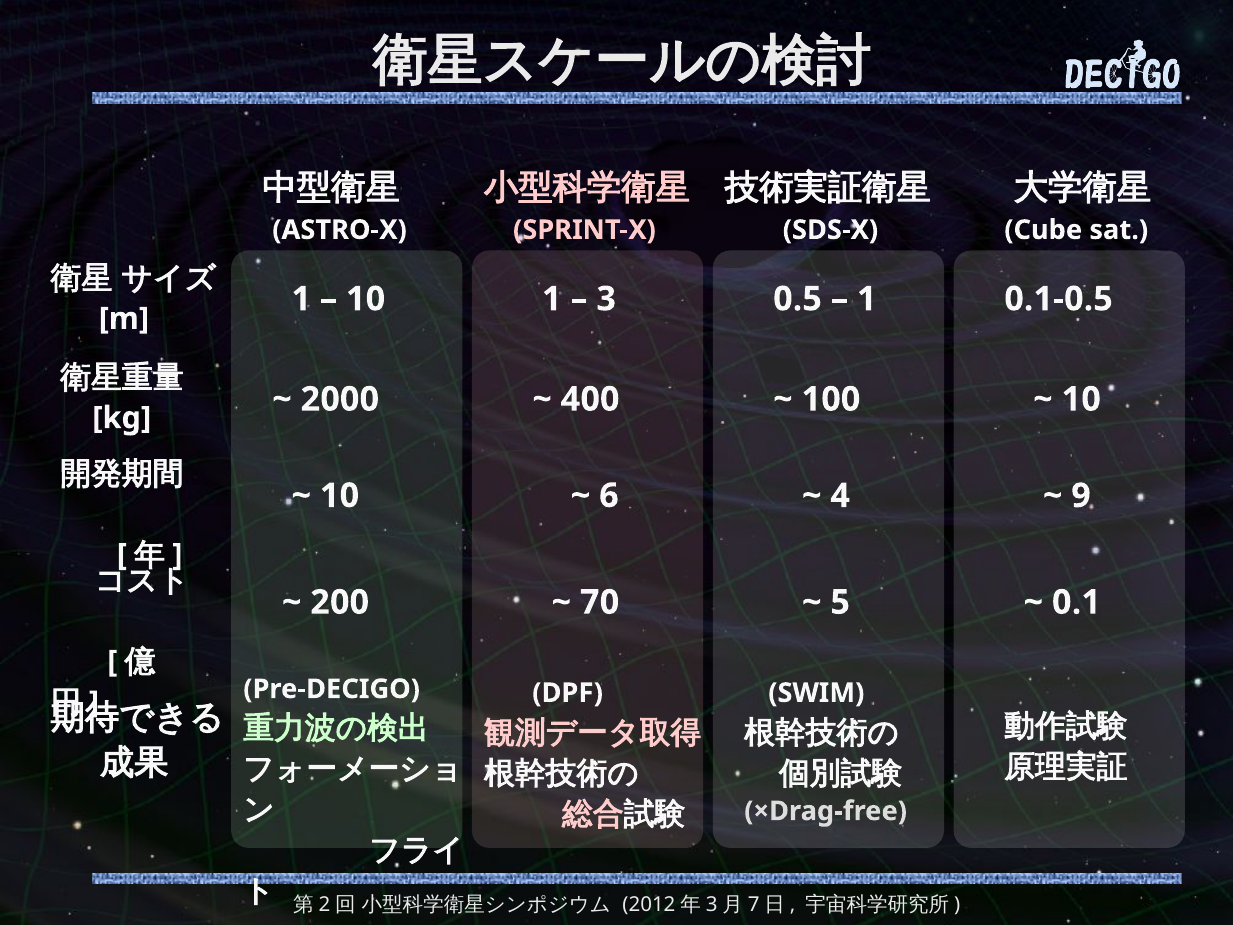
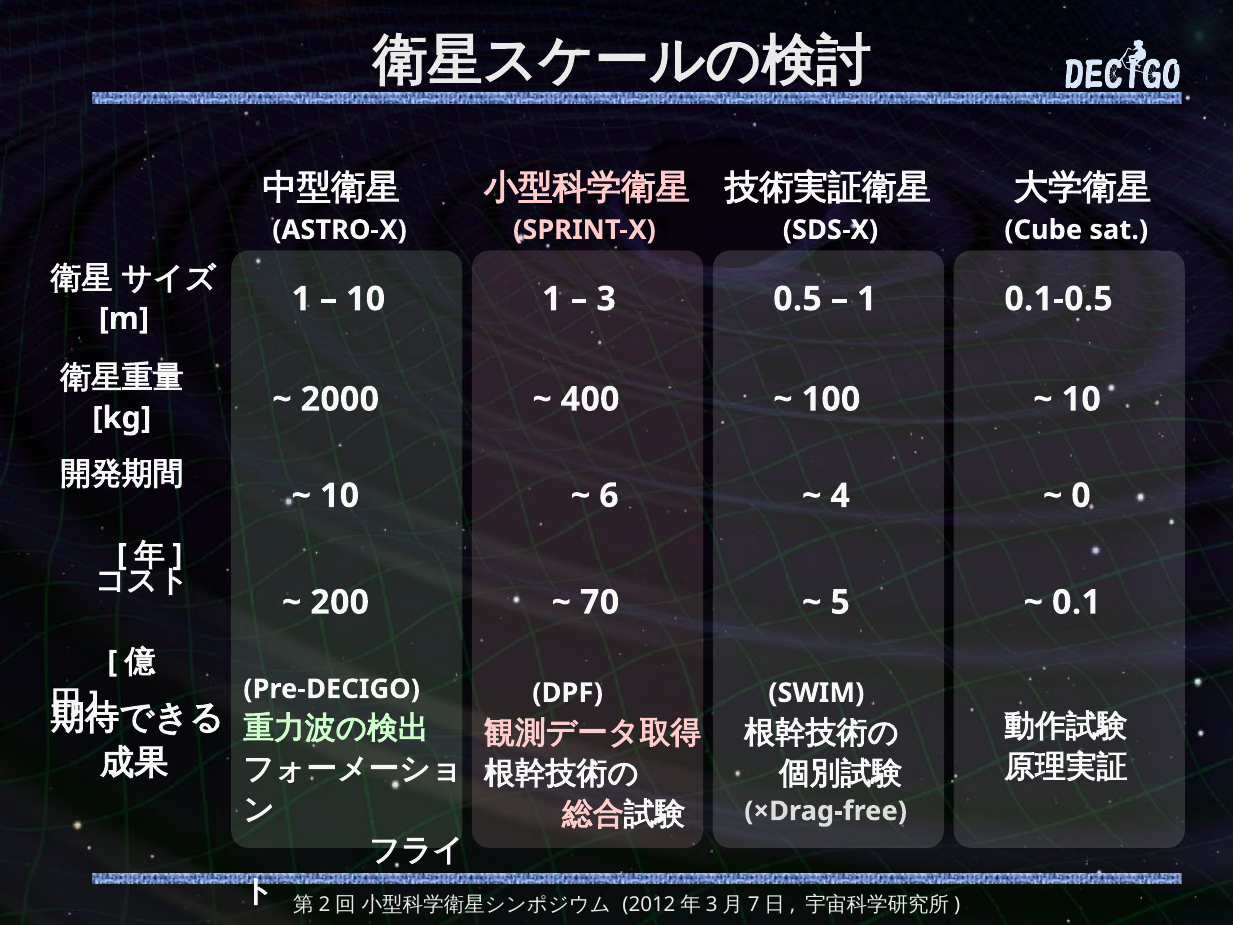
9: 9 -> 0 (1081, 496)
